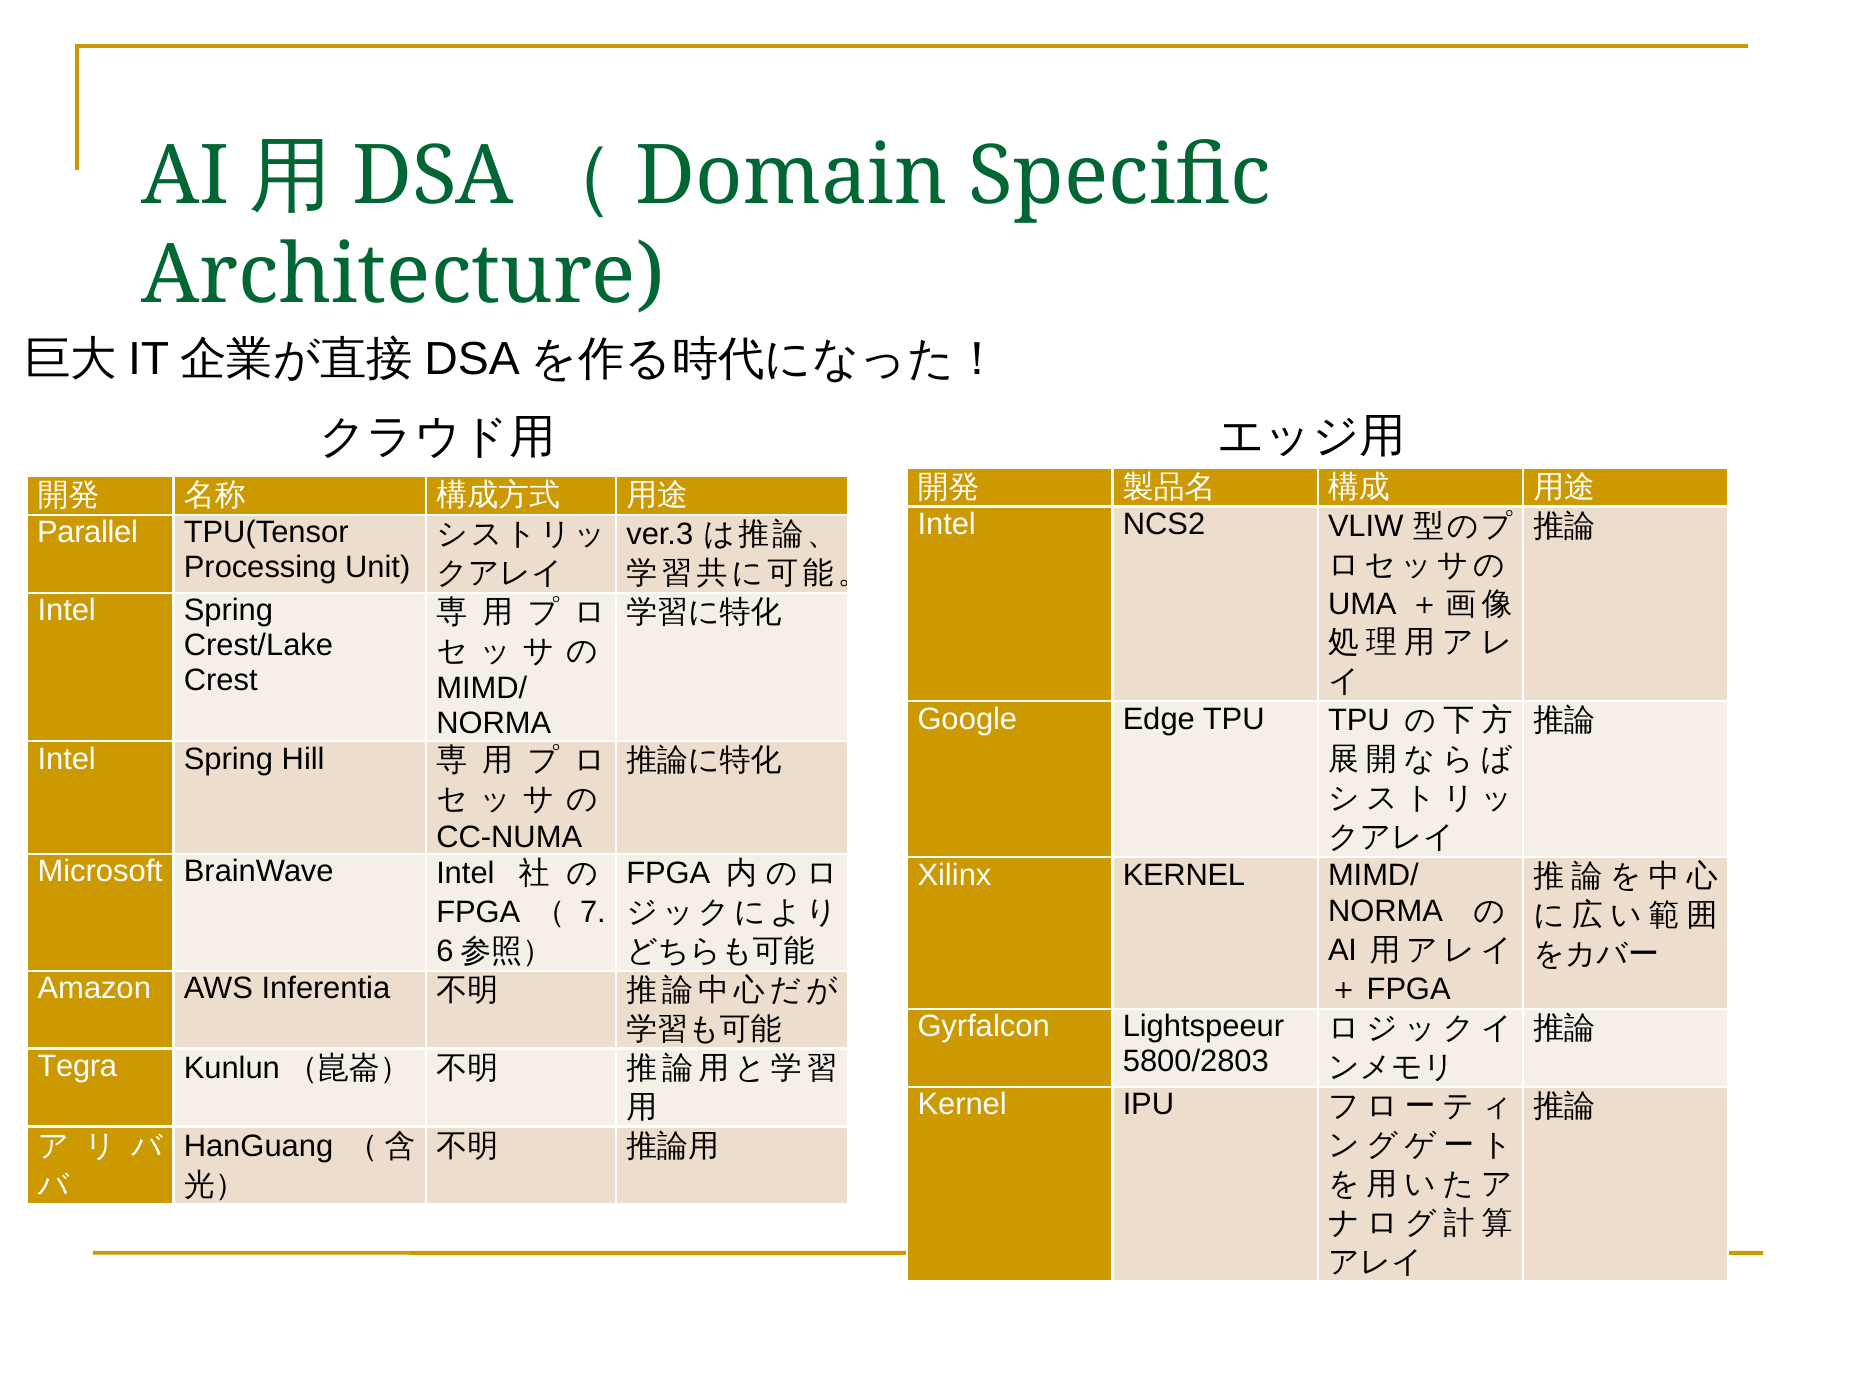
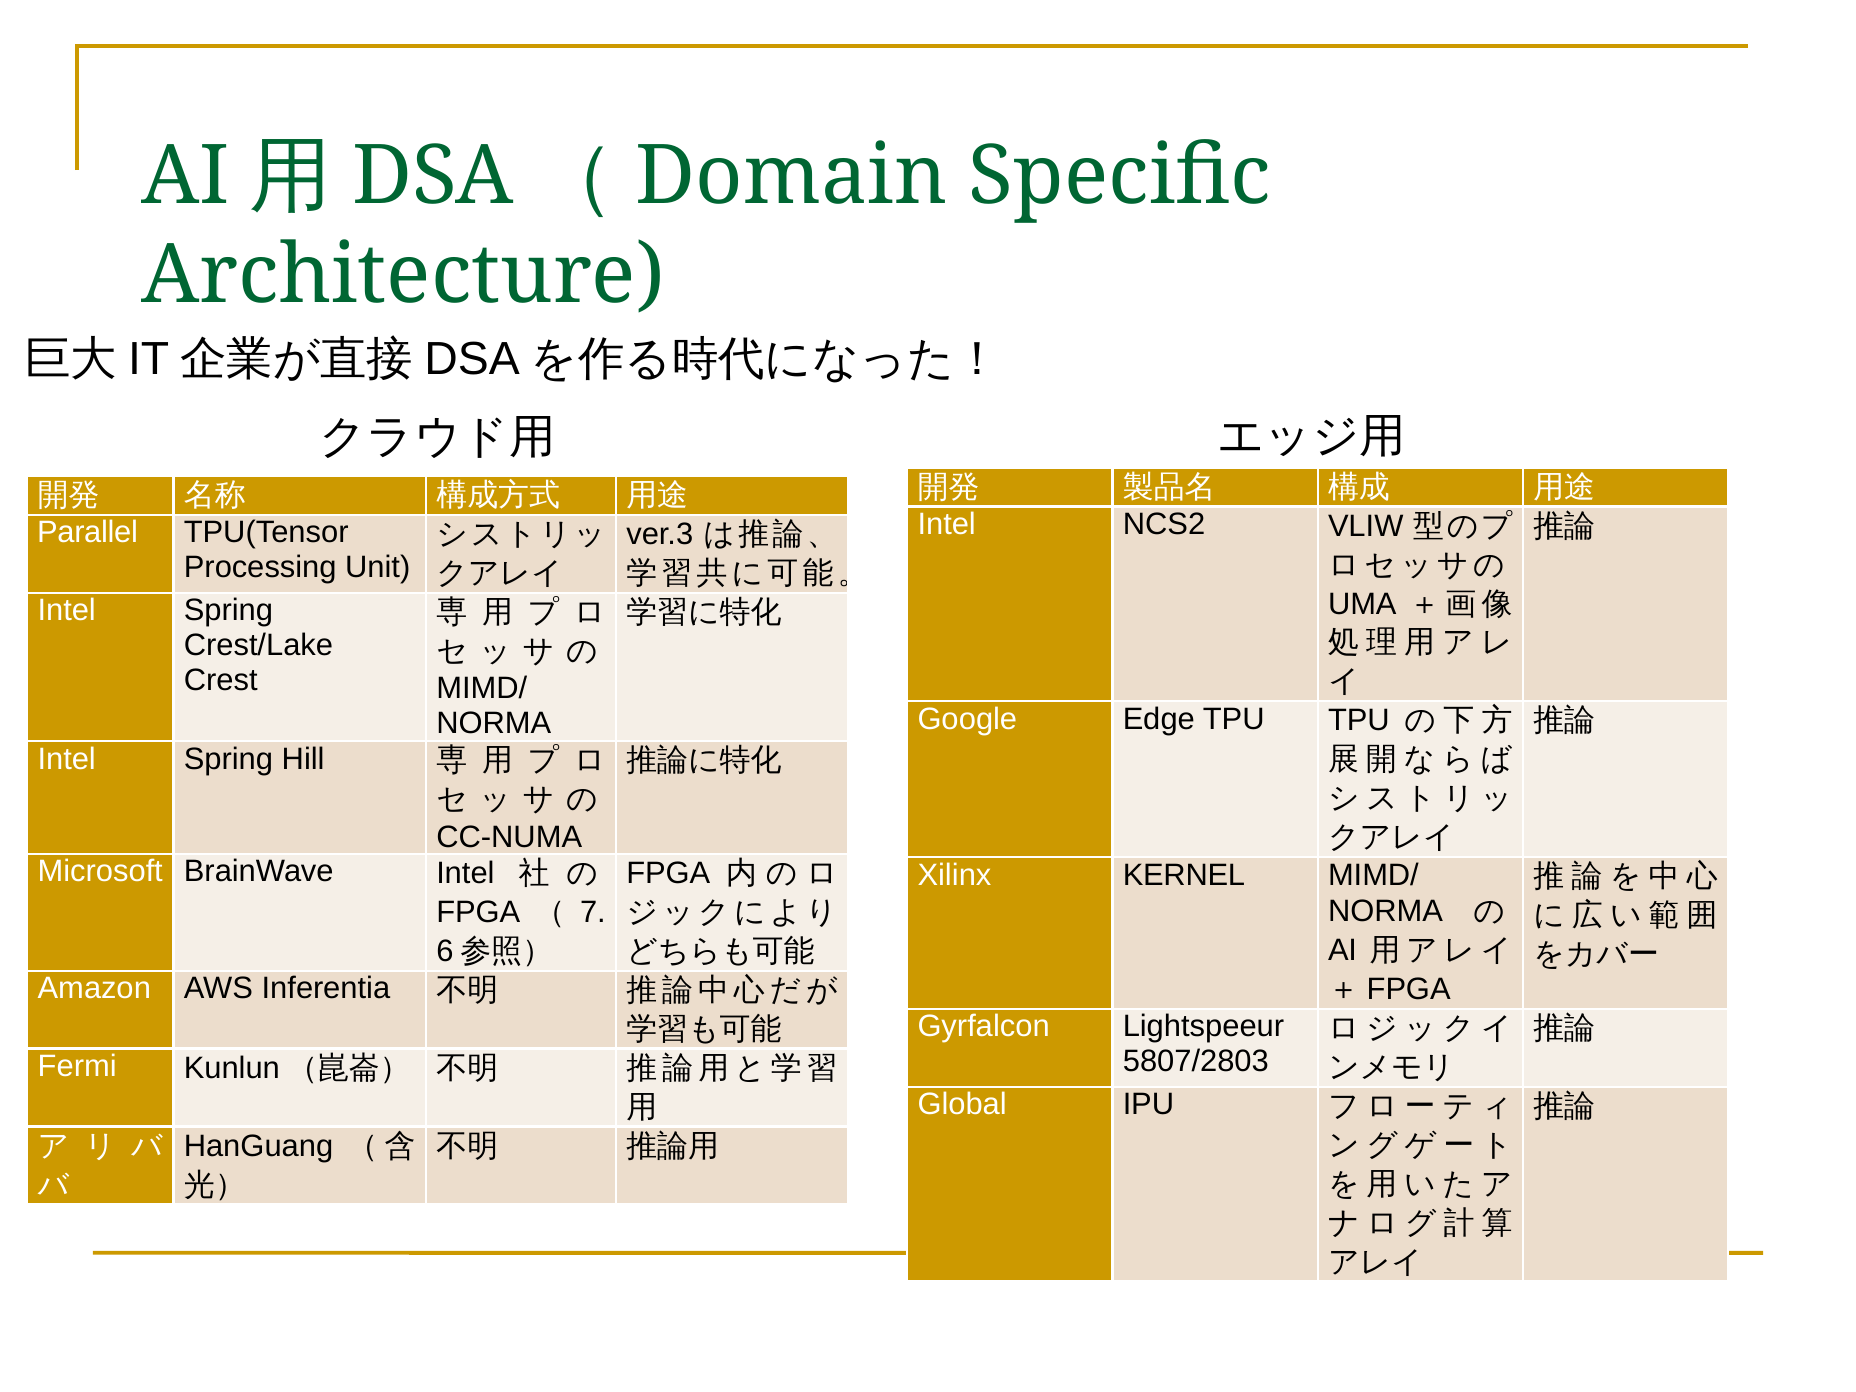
5800/2803: 5800/2803 -> 5807/2803 (1196, 1061)
Tegra: Tegra -> Fermi (77, 1066)
Kernel: Kernel -> Global (962, 1105)
